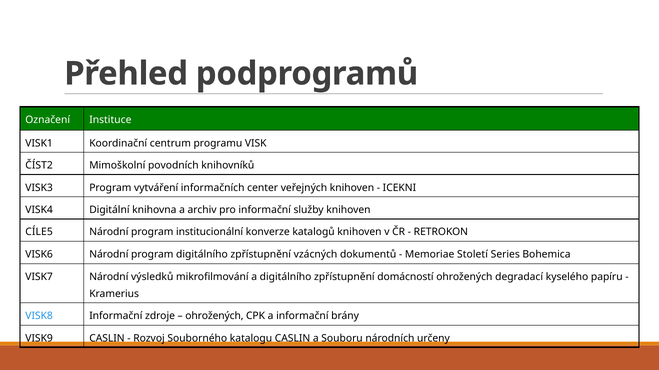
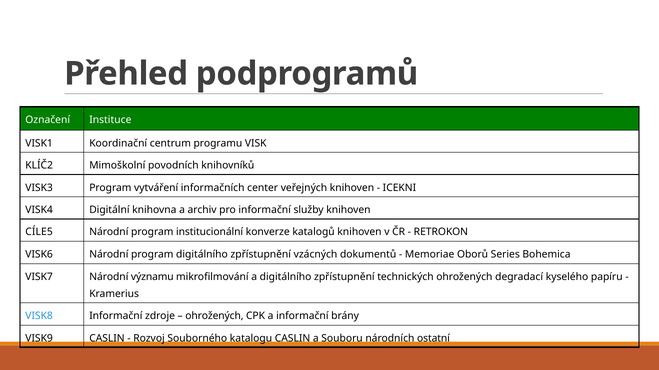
ČÍST2: ČÍST2 -> KLÍČ2 (39, 166)
Století: Století -> Oborů (473, 255)
výsledků: výsledků -> významu (152, 277)
domácností: domácností -> technických (405, 277)
určeny: určeny -> ostatní (433, 339)
